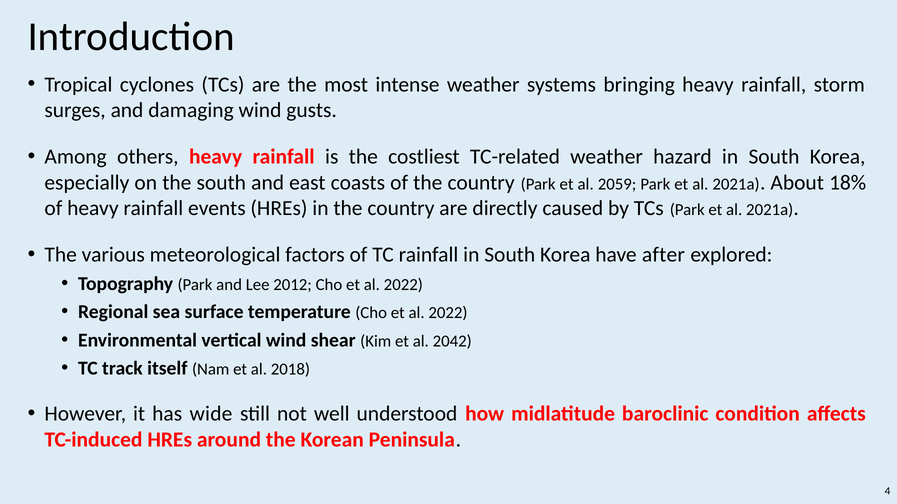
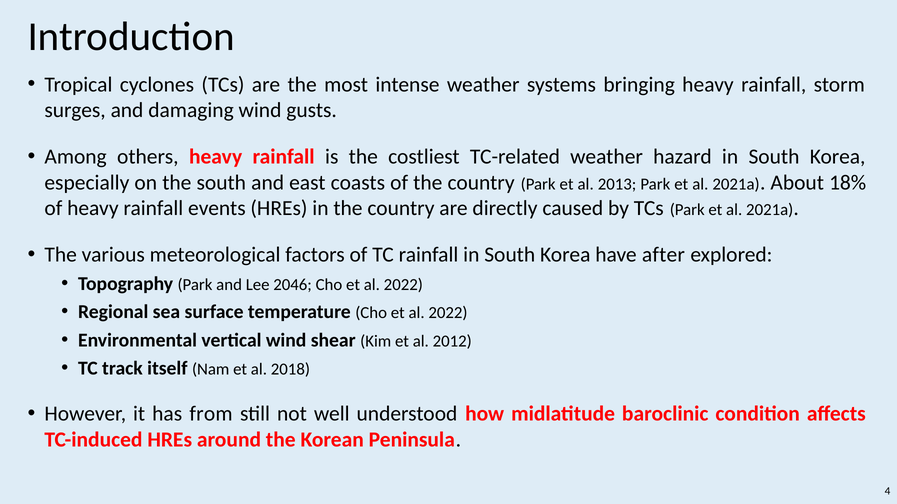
2059: 2059 -> 2013 (617, 184)
2012: 2012 -> 2046 (293, 285)
2042: 2042 -> 2012 (452, 341)
wide: wide -> from (211, 414)
